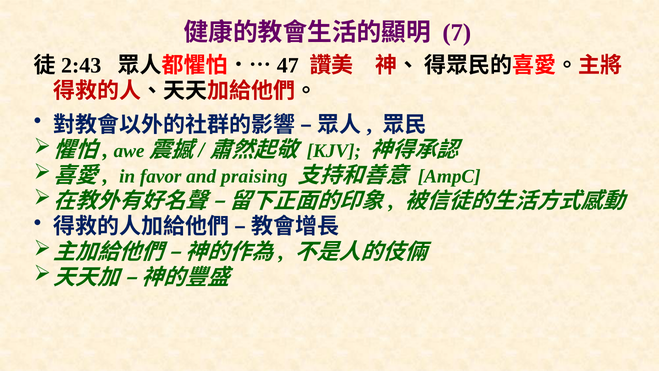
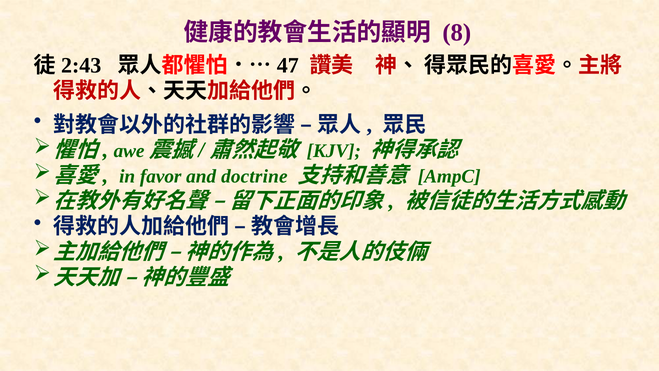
7: 7 -> 8 (457, 33)
praising: praising -> doctrine (254, 176)
